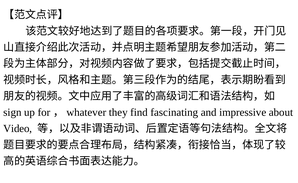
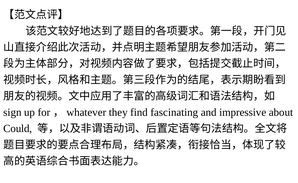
Video: Video -> Could (18, 129)
